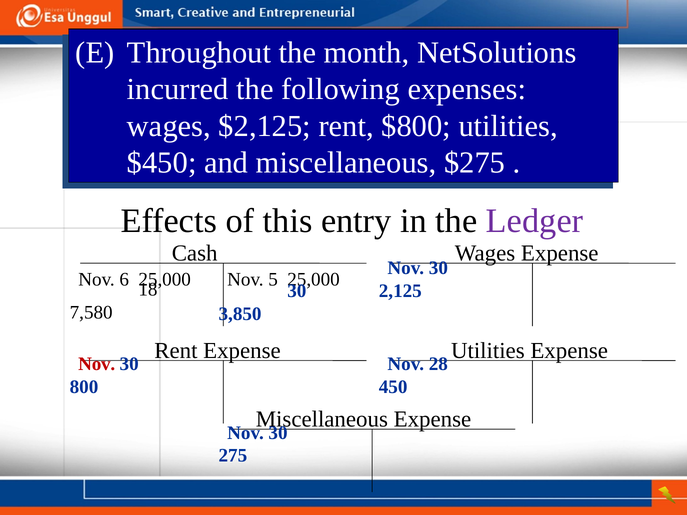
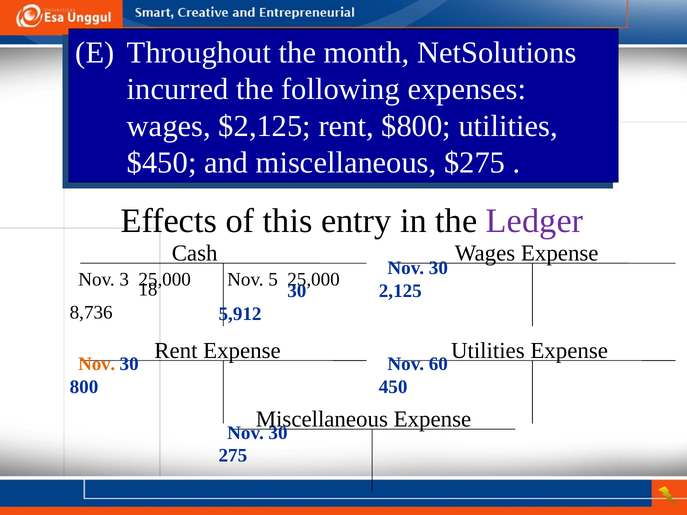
6: 6 -> 3 (124, 280)
7,580: 7,580 -> 8,736 (91, 313)
3,850: 3,850 -> 5,912 (240, 314)
Nov colour: red -> orange (97, 364)
28: 28 -> 60 (438, 364)
